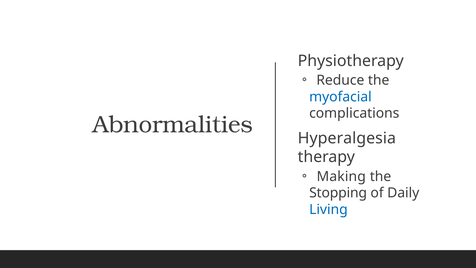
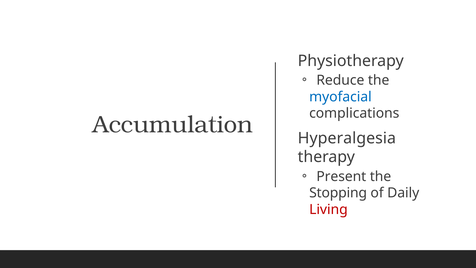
Abnormalities: Abnormalities -> Accumulation (173, 125)
Making: Making -> Present (341, 176)
Living colour: blue -> red (328, 209)
